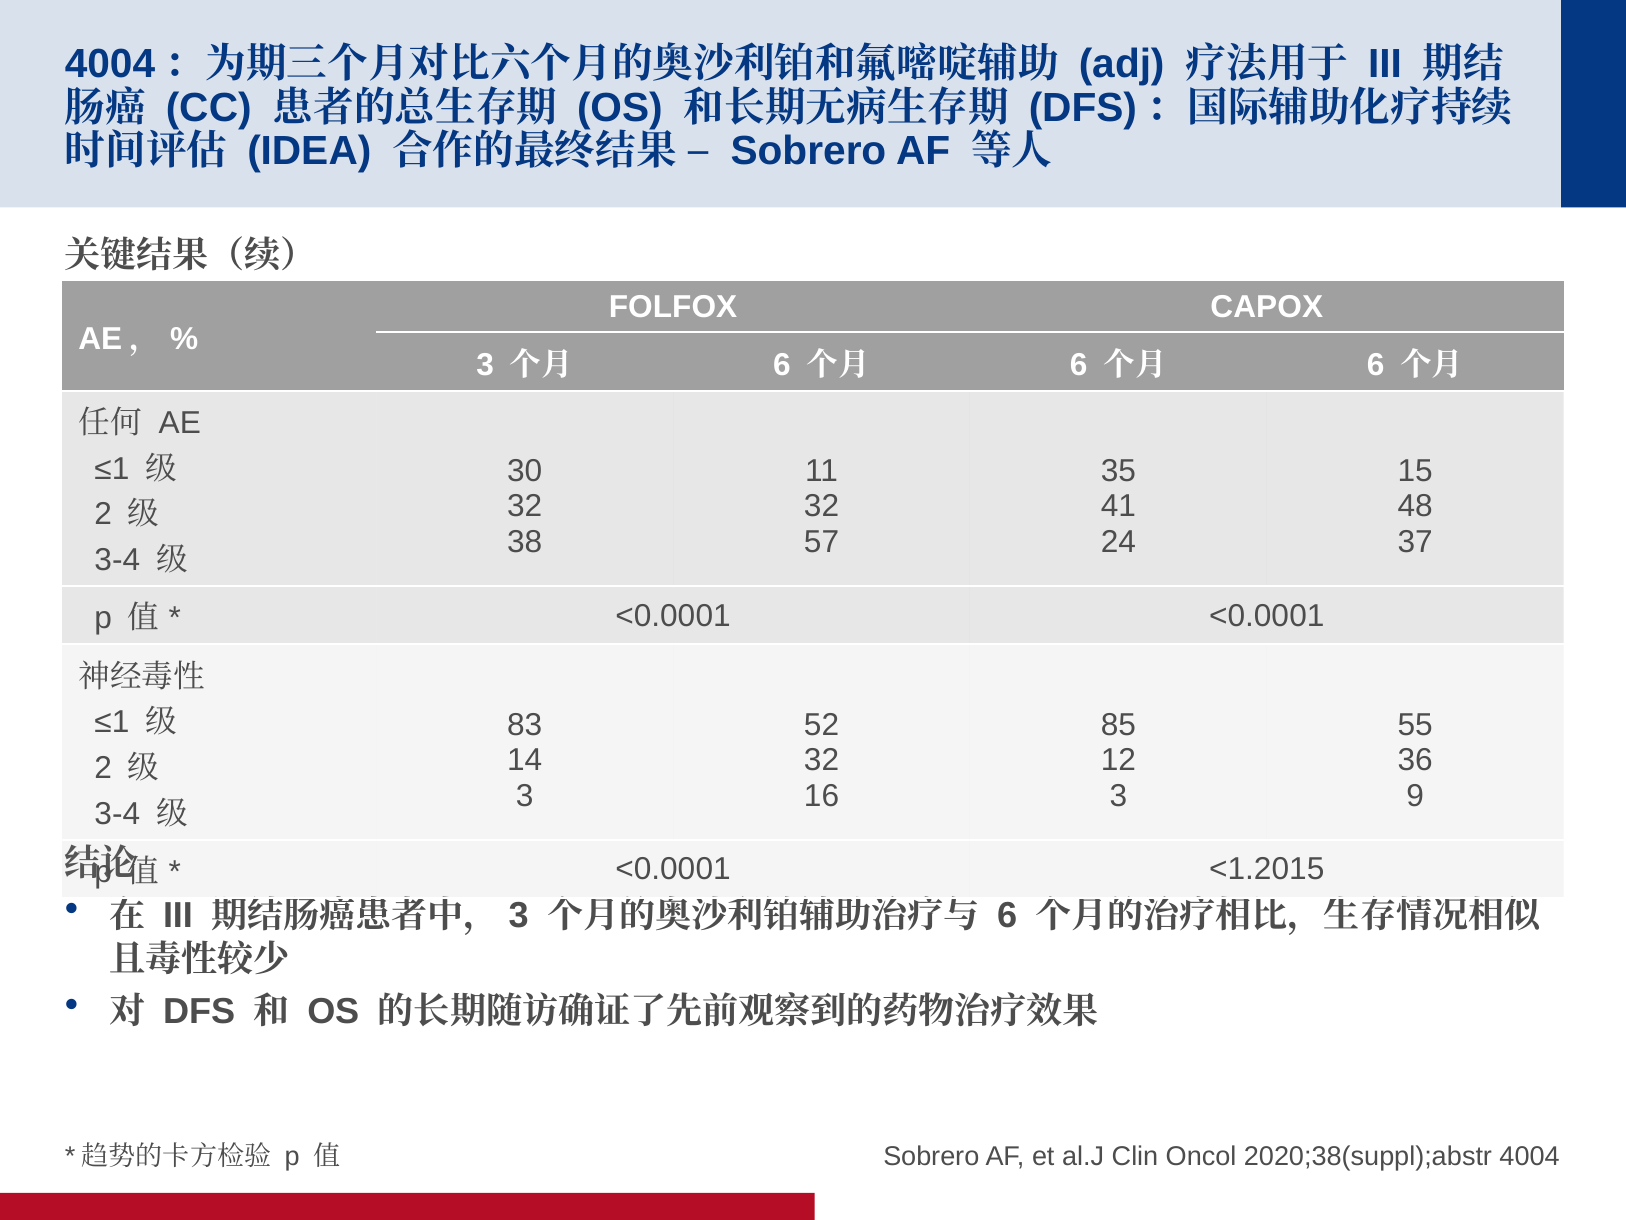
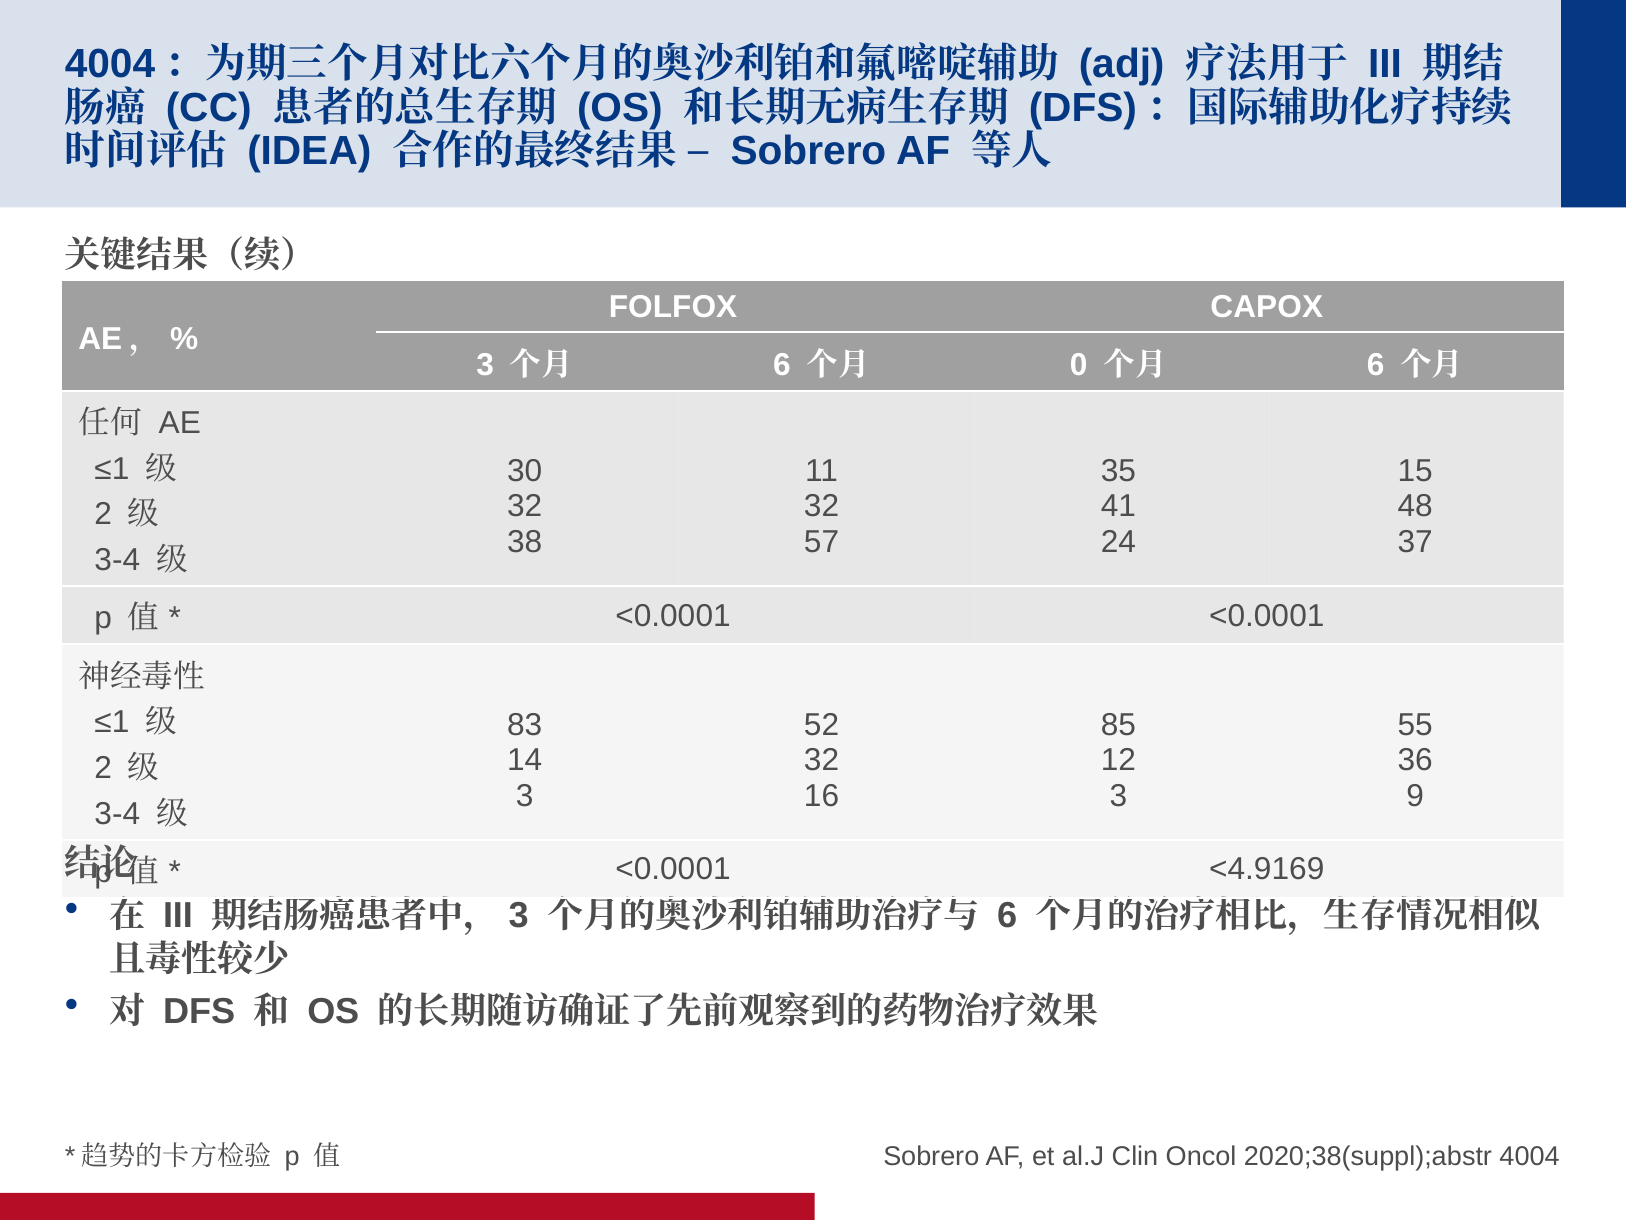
6: 6 -> 0 (1079, 365)
<1.2015: <1.2015 -> <4.9169 (1267, 869)
